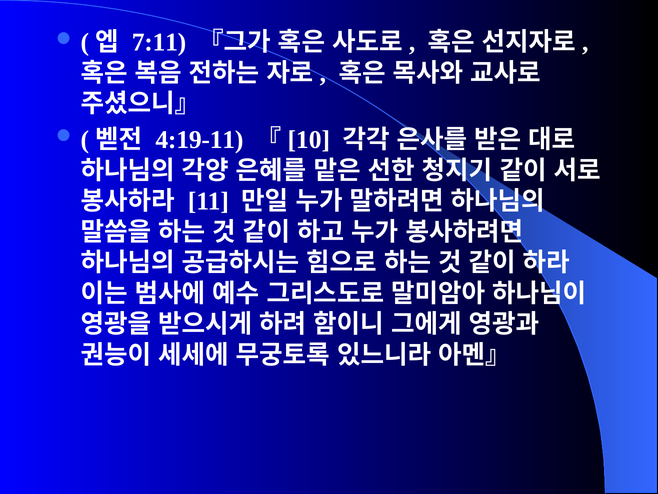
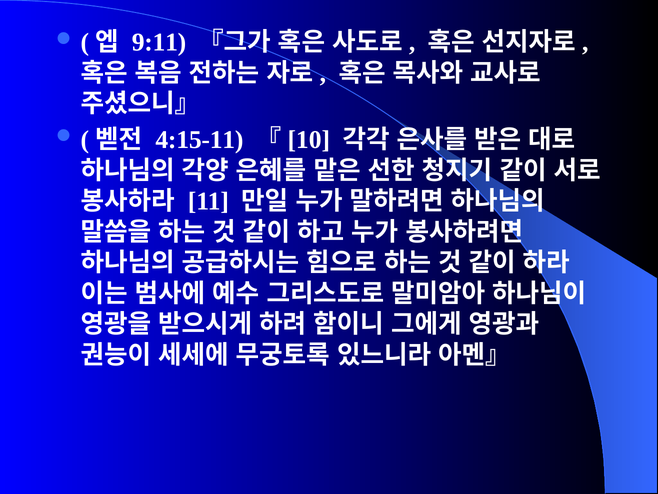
7:11: 7:11 -> 9:11 (159, 42)
4:19-11: 4:19-11 -> 4:15-11 (199, 140)
